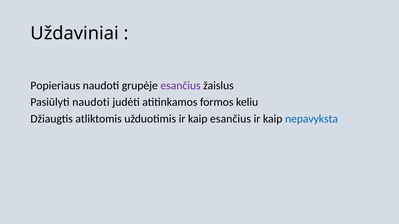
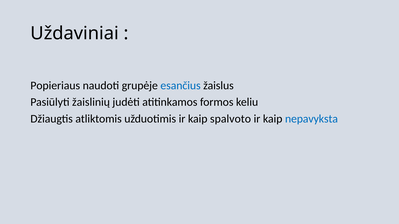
esančius colour: purple -> blue (181, 86)
Pasiūlyti naudoti: naudoti -> žaislinių (91, 102)
kaip esančius: esančius -> spalvoto (231, 119)
